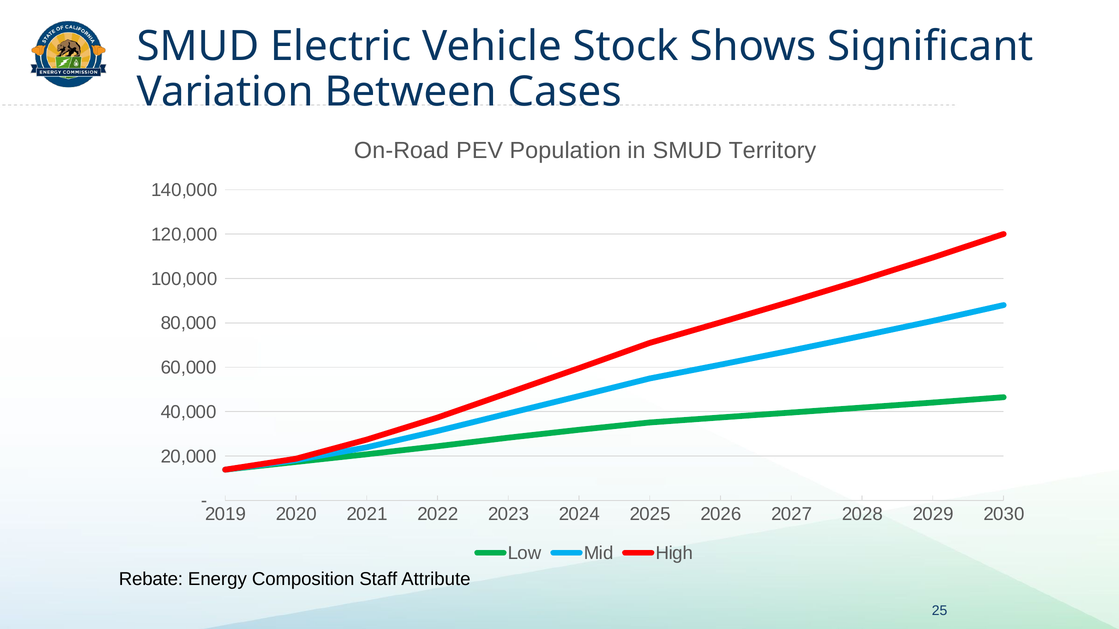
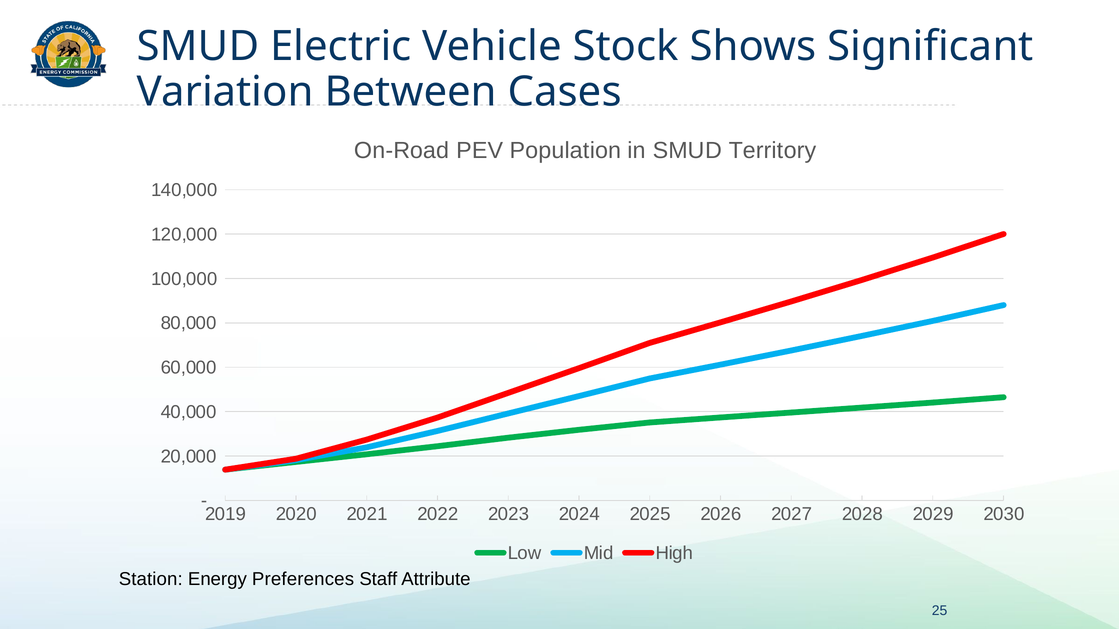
Rebate: Rebate -> Station (151, 580)
Composition: Composition -> Preferences (303, 580)
